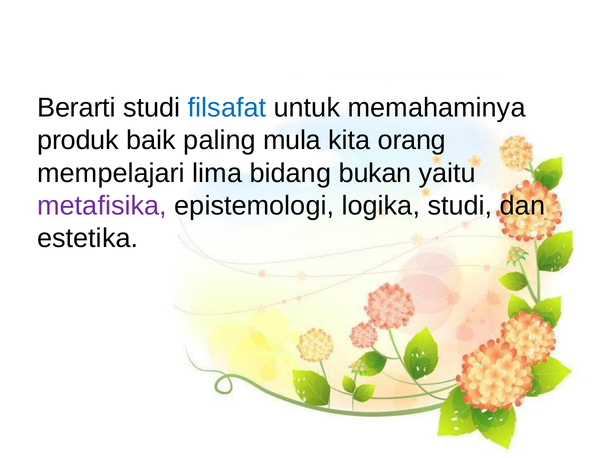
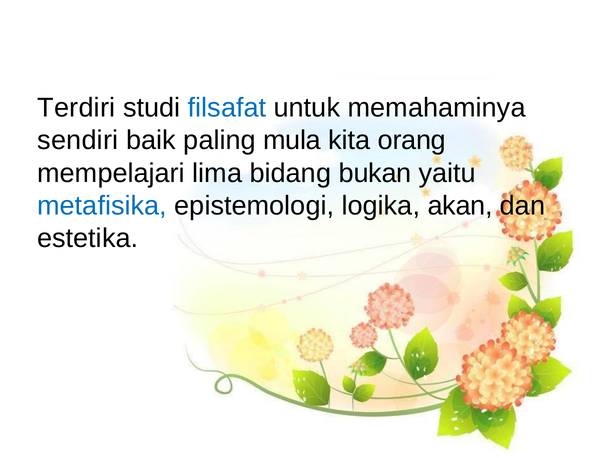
Berarti: Berarti -> Terdiri (76, 108)
produk: produk -> sendiri (78, 140)
metafisika colour: purple -> blue (102, 205)
logika studi: studi -> akan (460, 205)
